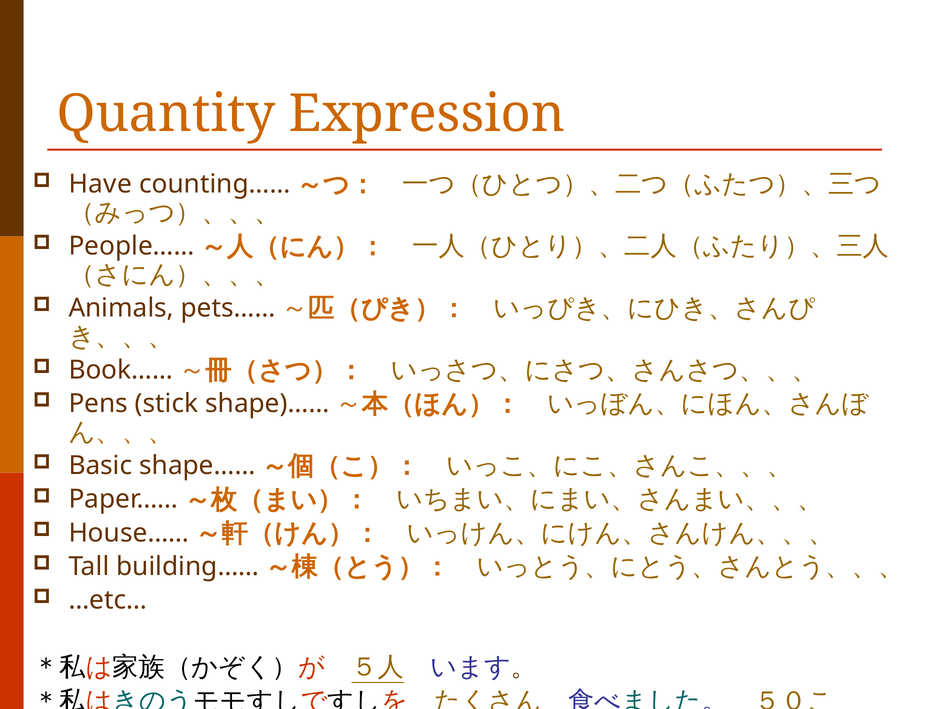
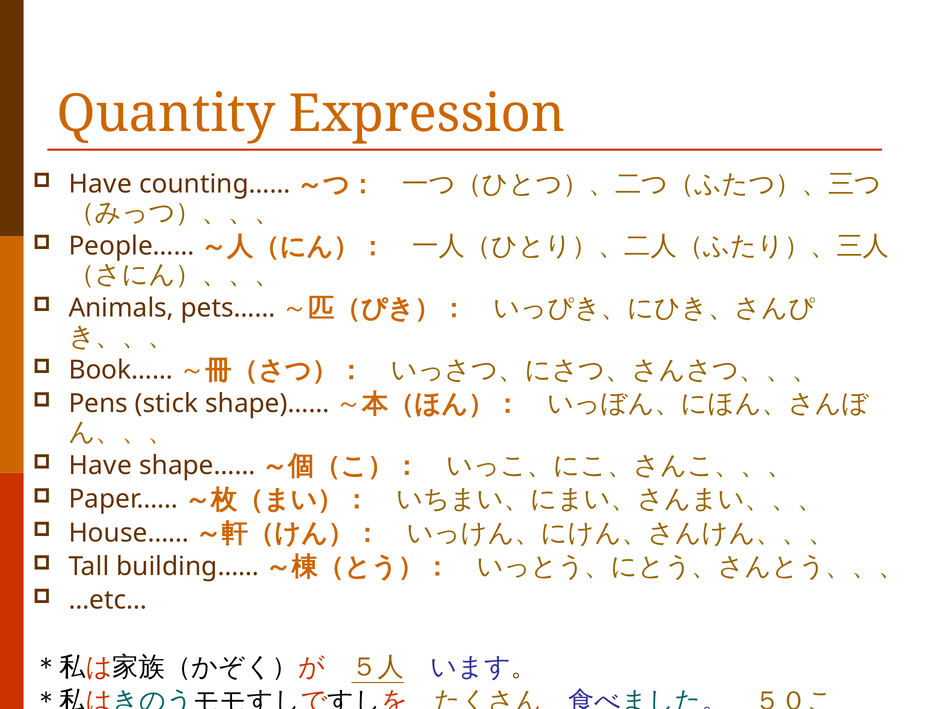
Basic: Basic -> Have (100, 466)
